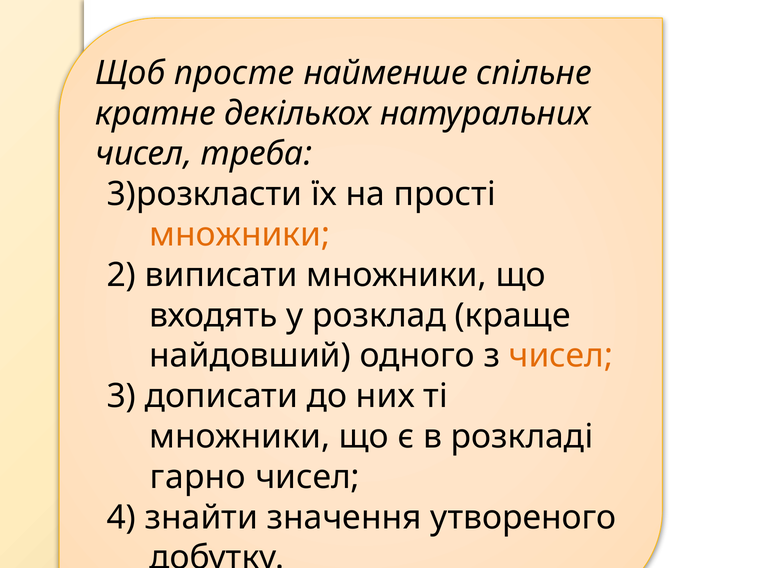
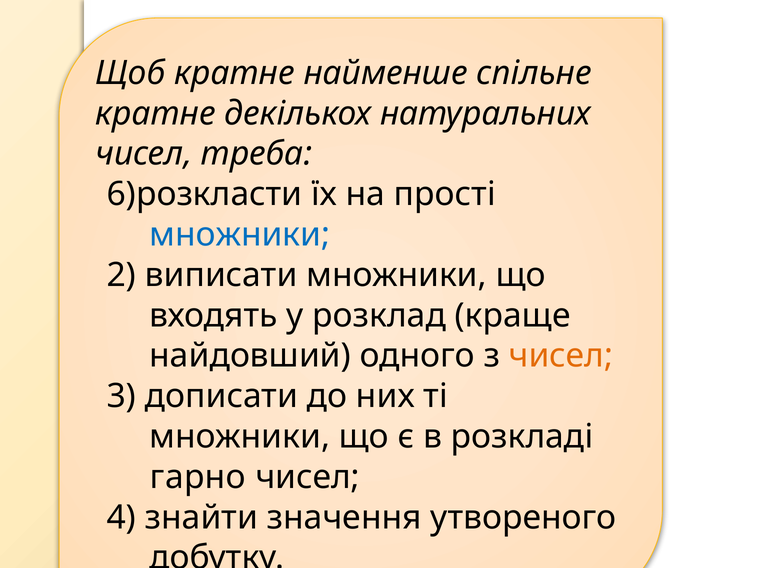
Щоб просте: просте -> кратне (234, 73)
3)розкласти: 3)розкласти -> 6)розкласти (205, 194)
множники colour: orange -> blue (240, 235)
